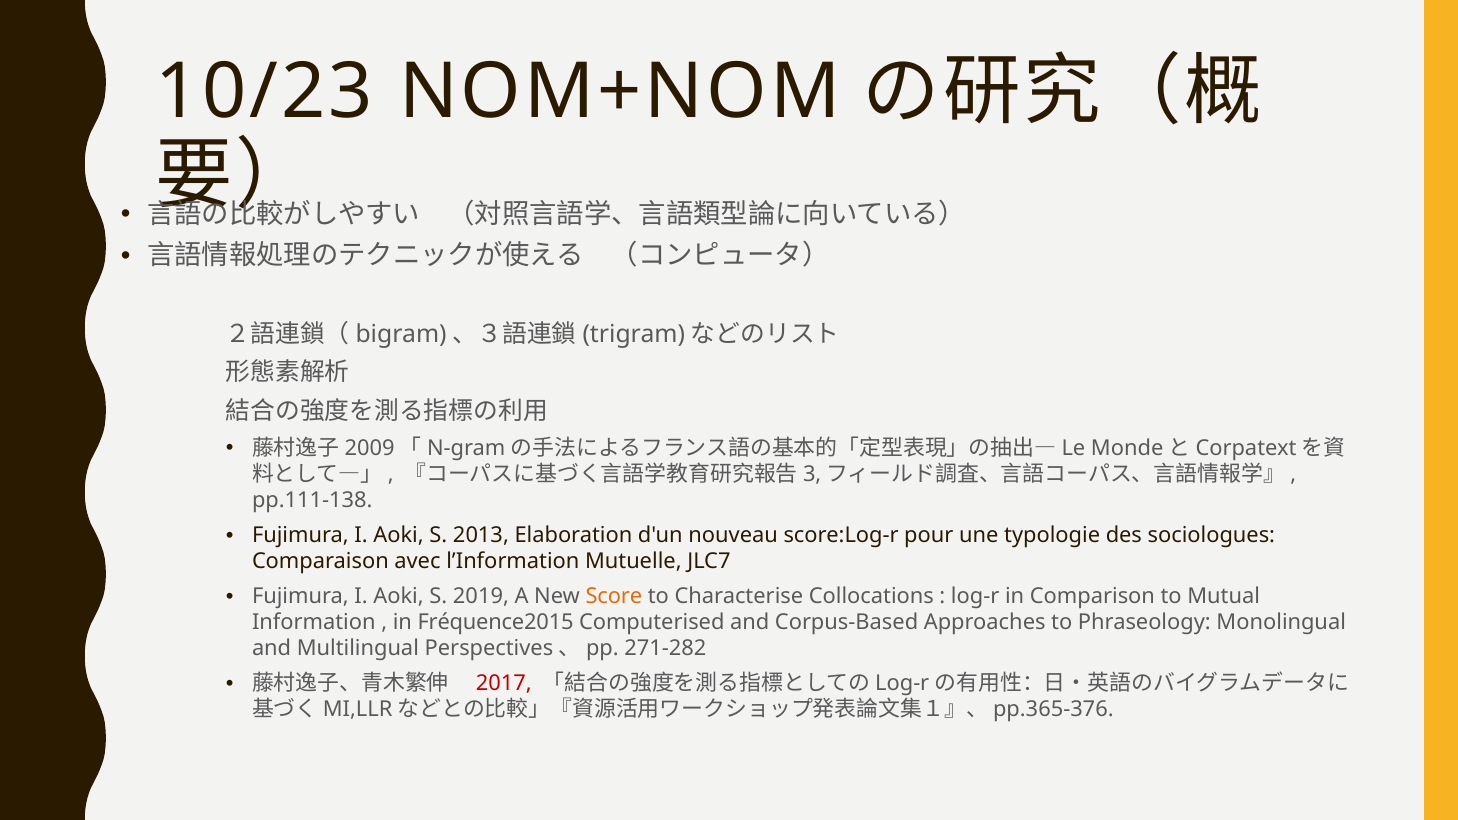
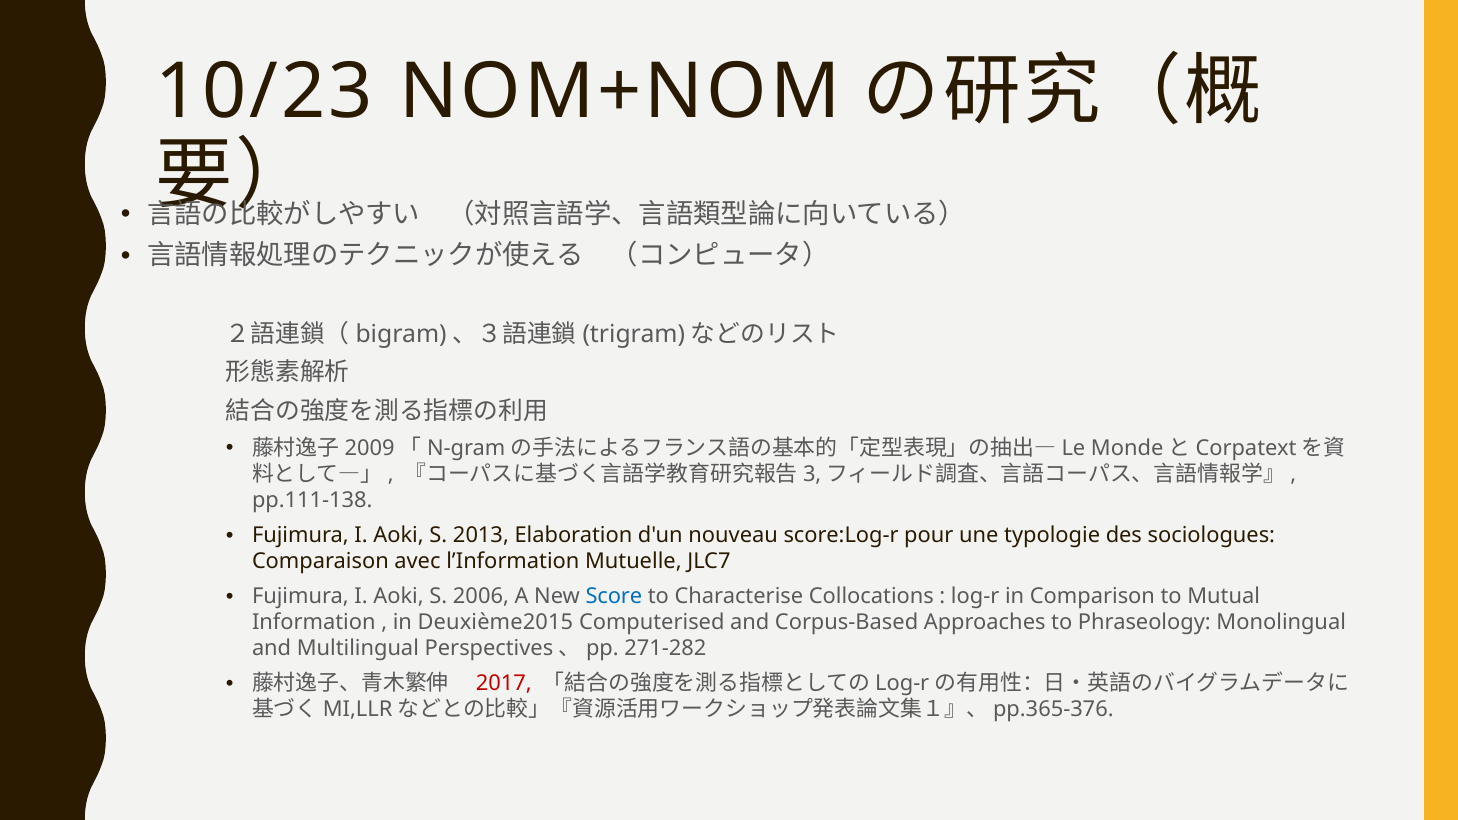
2019: 2019 -> 2006 (481, 596)
Score colour: orange -> blue (614, 596)
Fréquence2015: Fréquence2015 -> Deuxième2015 (495, 622)
